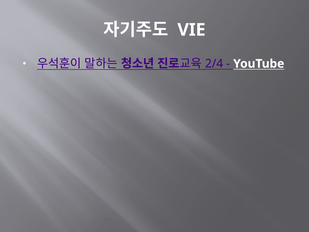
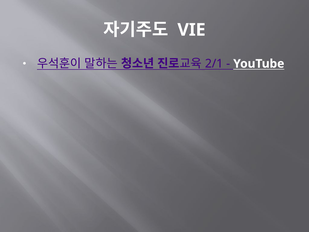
2/4: 2/4 -> 2/1 (214, 64)
